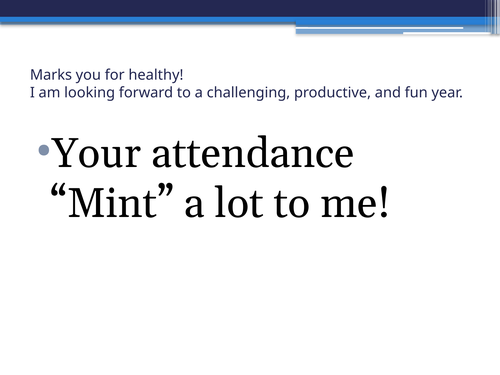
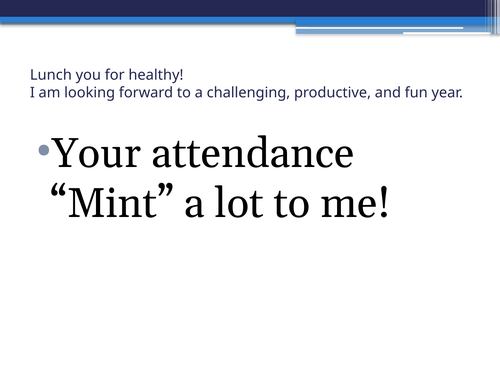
Marks: Marks -> Lunch (51, 75)
